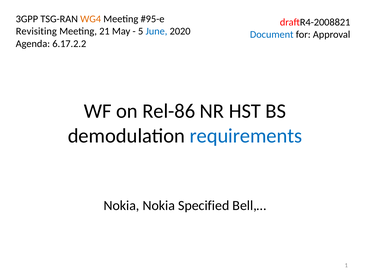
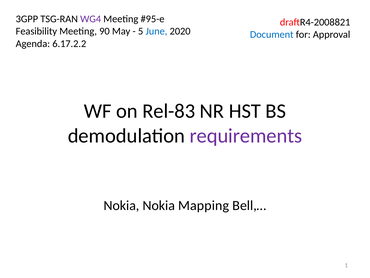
WG4 colour: orange -> purple (91, 19)
Revisiting: Revisiting -> Feasibility (36, 31)
21: 21 -> 90 (104, 31)
Rel-86: Rel-86 -> Rel-83 (169, 111)
requirements colour: blue -> purple (246, 136)
Specified: Specified -> Mapping (204, 205)
